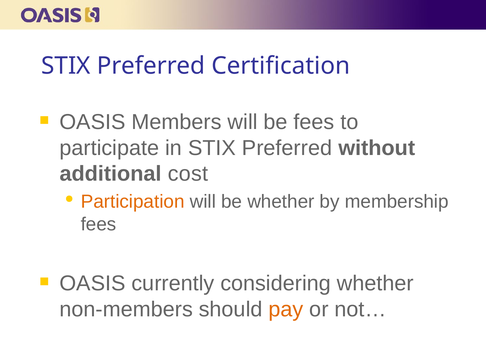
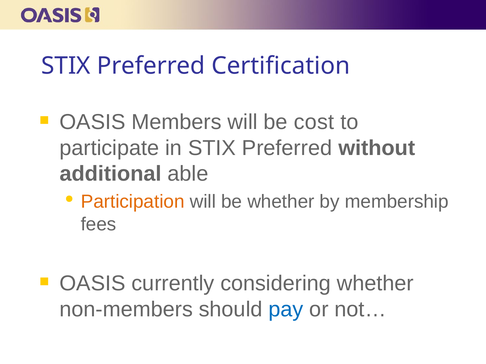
be fees: fees -> cost (314, 122)
cost: cost -> able (188, 174)
pay colour: orange -> blue (286, 310)
